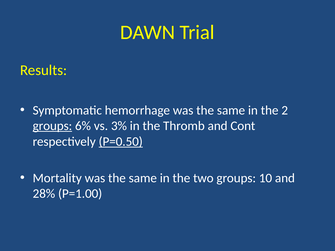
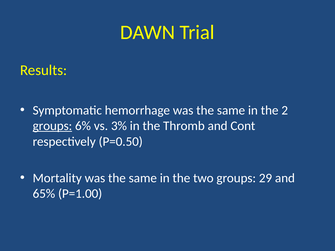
P=0.50 underline: present -> none (121, 142)
10: 10 -> 29 (265, 178)
28%: 28% -> 65% (44, 194)
